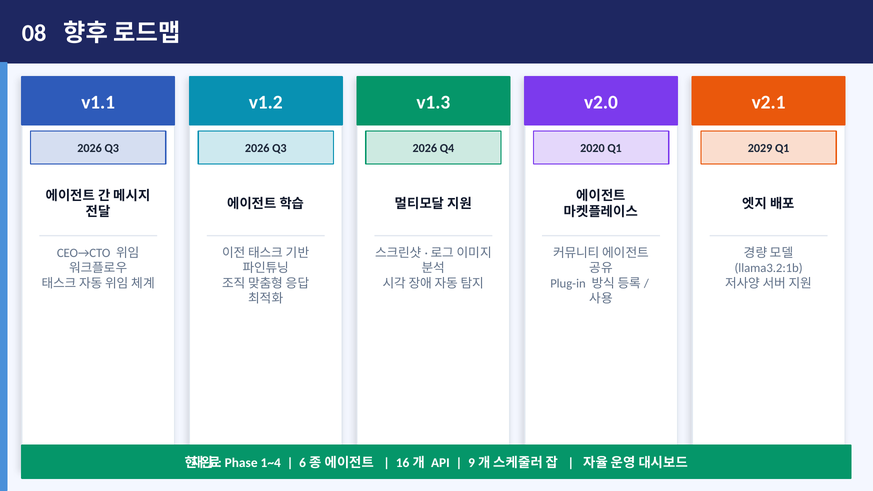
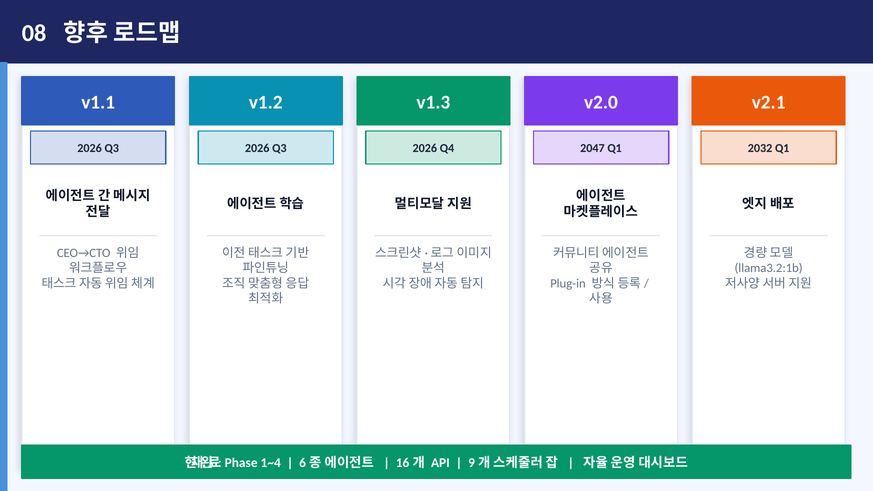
2020: 2020 -> 2047 (592, 148)
2029: 2029 -> 2032 (760, 148)
